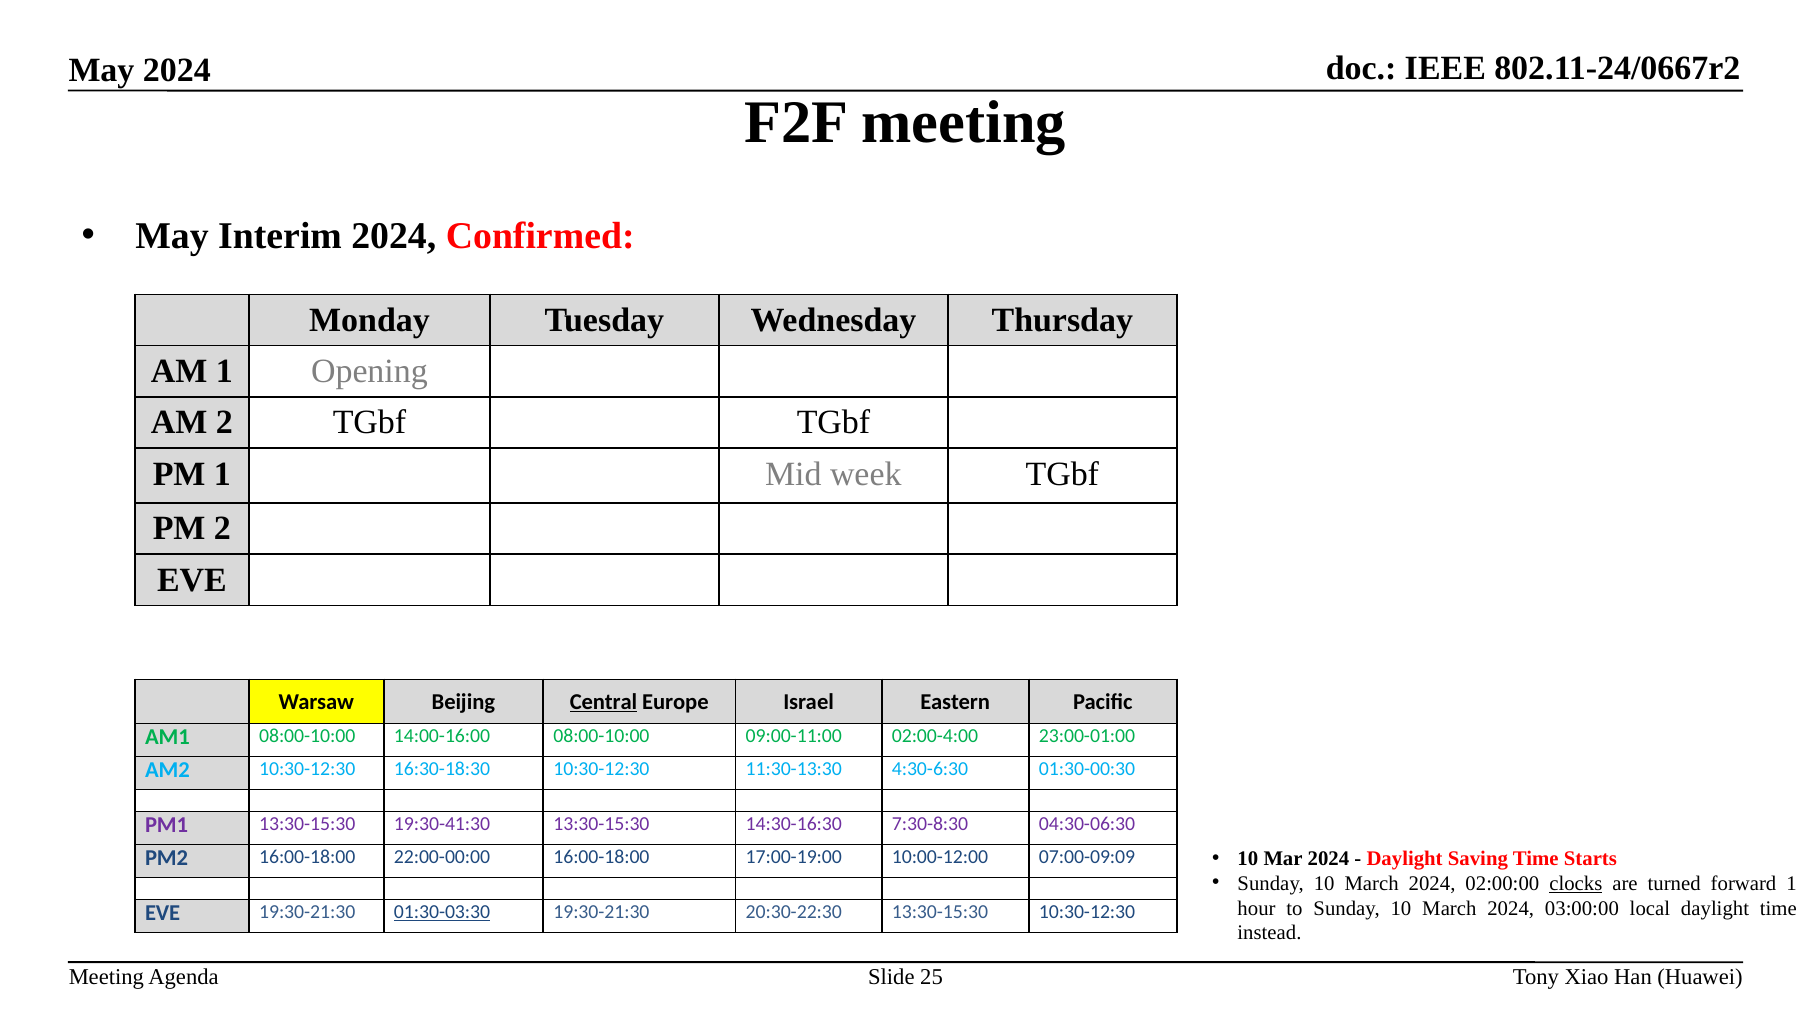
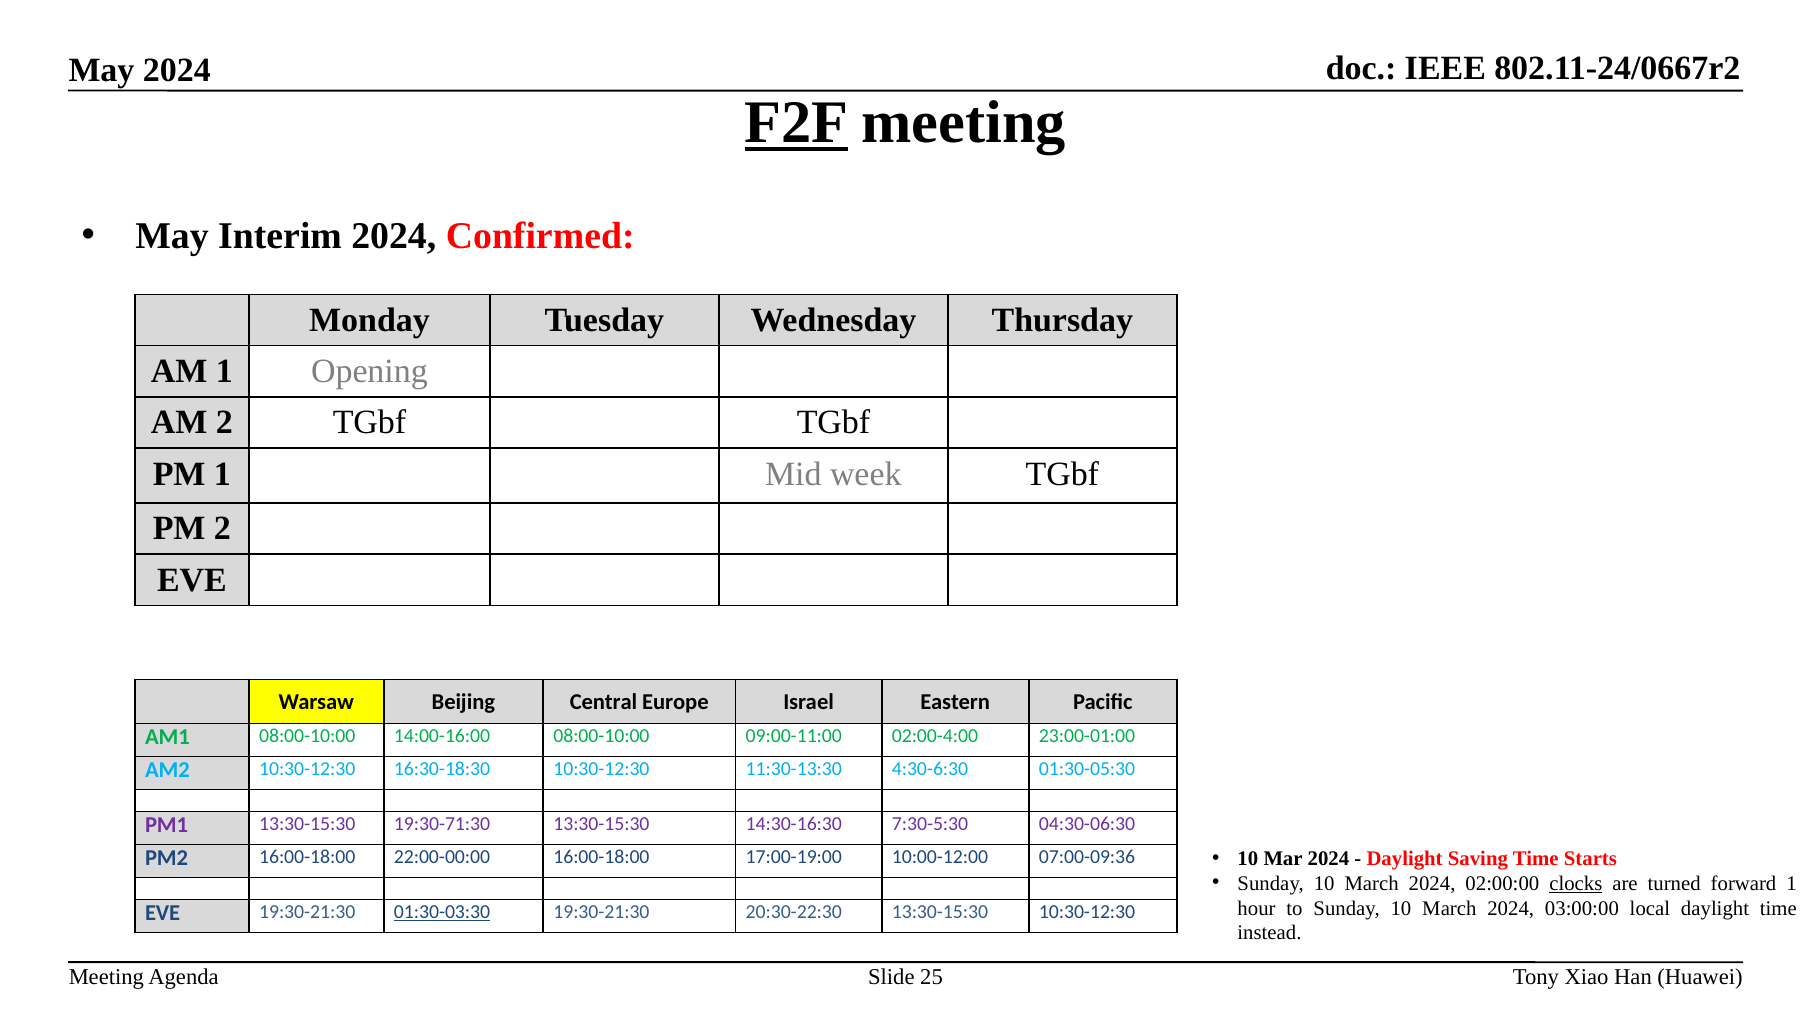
F2F underline: none -> present (797, 123)
Central underline: present -> none (603, 701)
01:30-00:30: 01:30-00:30 -> 01:30-05:30 (1087, 768)
19:30-41:30: 19:30-41:30 -> 19:30-71:30 (442, 823)
7:30-8:30: 7:30-8:30 -> 7:30-5:30 (930, 823)
07:00-09:09: 07:00-09:09 -> 07:00-09:36 (1087, 856)
